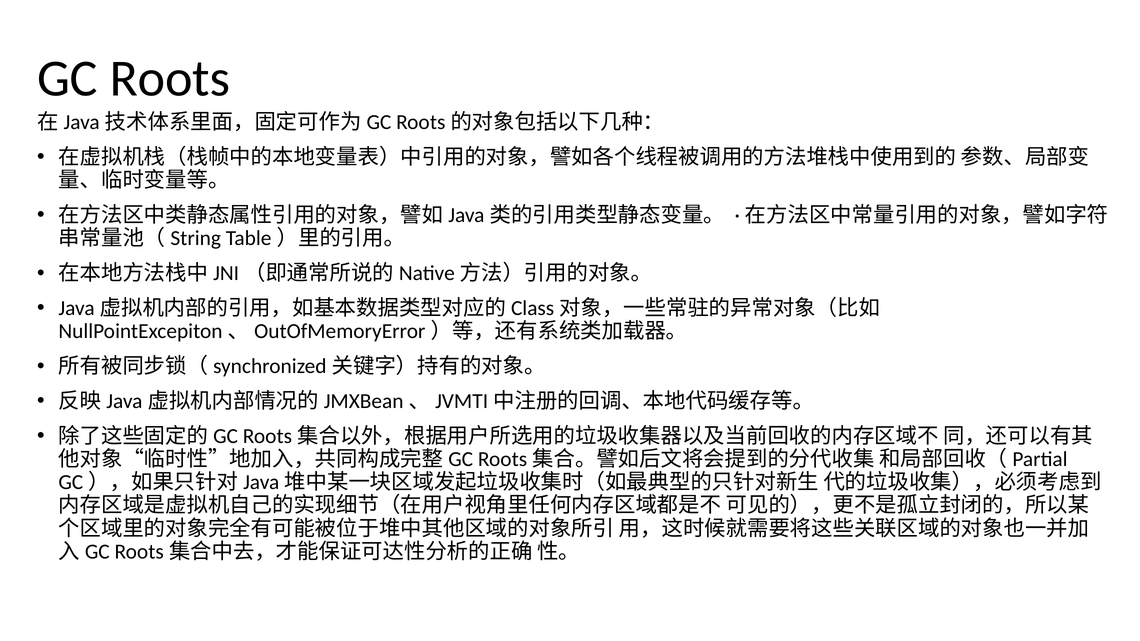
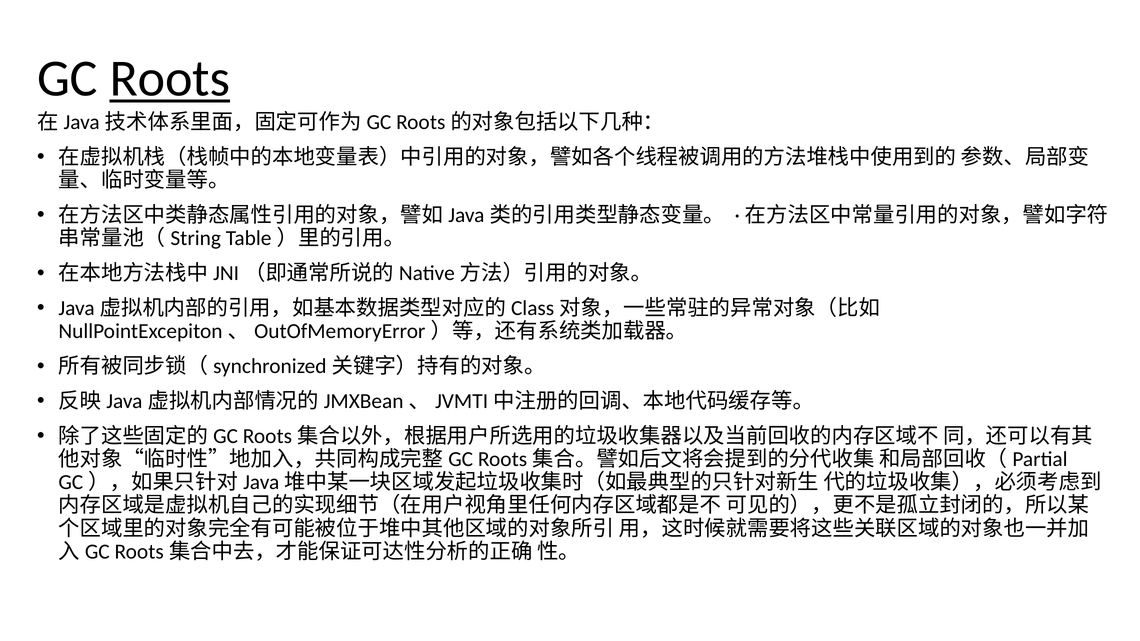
Roots underline: none -> present (170, 79)
